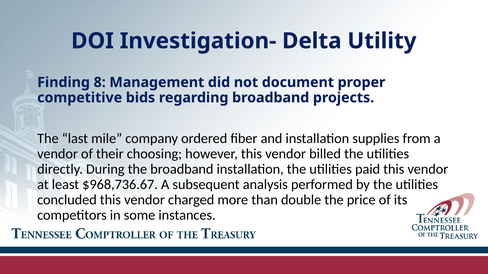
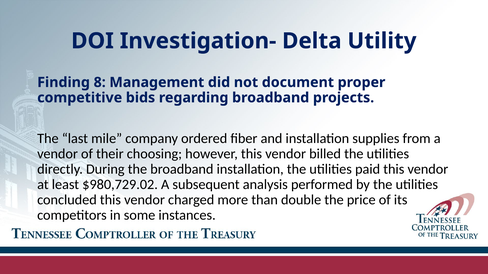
$968,736.67: $968,736.67 -> $980,729.02 (120, 185)
